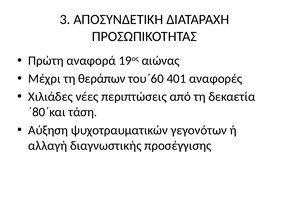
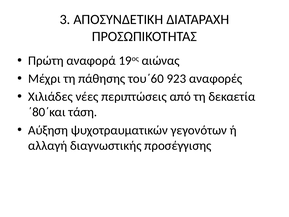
θεράπων: θεράπων -> πάθησης (102, 79)
401: 401 -> 923 (176, 79)
